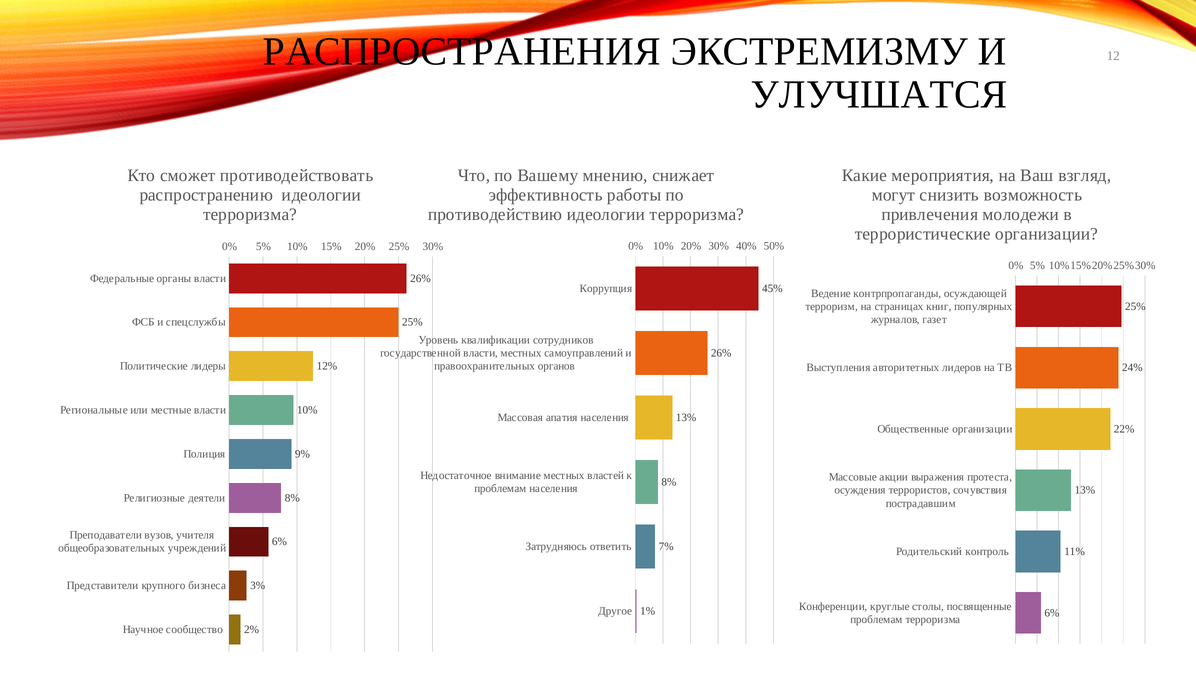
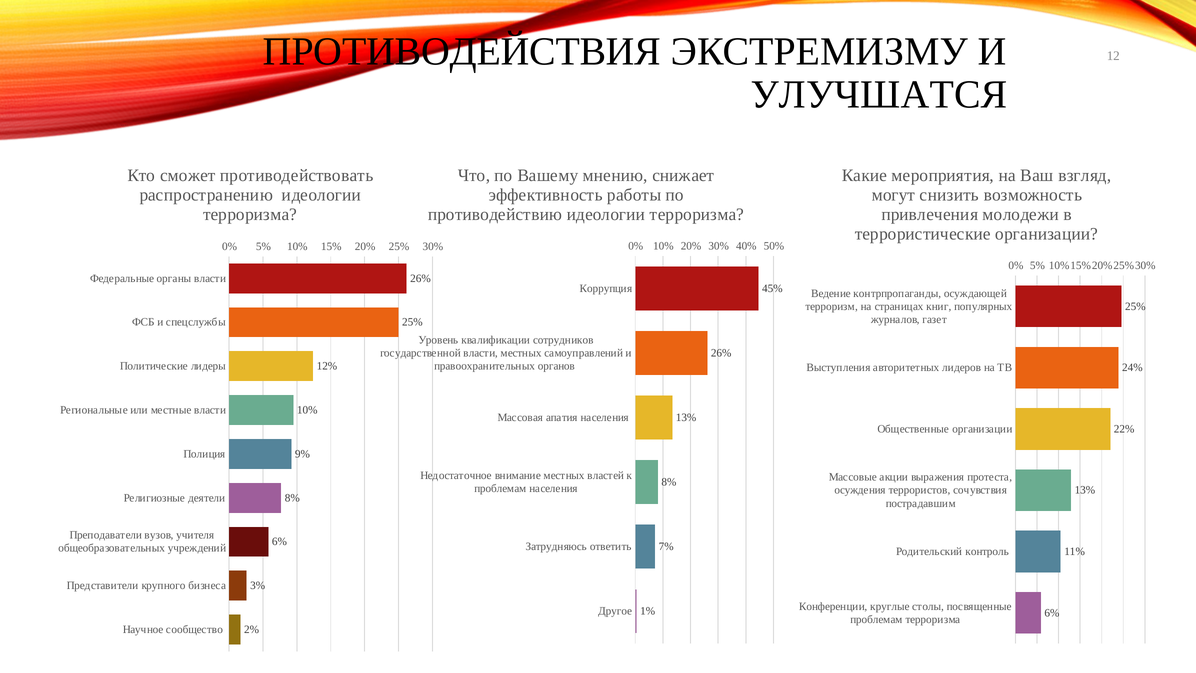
РАСПРОСТРАНЕНИЯ: РАСПРОСТРАНЕНИЯ -> ПРОТИВОДЕЙСТВИЯ (462, 51)
